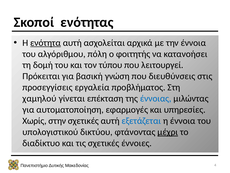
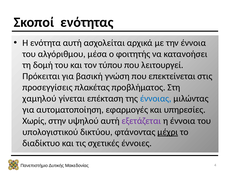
ενότητα underline: present -> none (46, 43)
πόλη: πόλη -> μέσα (97, 54)
διευθύνσεις: διευθύνσεις -> επεκτείνεται (172, 76)
εργαλεία: εργαλεία -> πλακέτας (92, 87)
στην σχετικές: σχετικές -> υψηλού (83, 121)
εξετάζεται colour: blue -> purple (141, 121)
